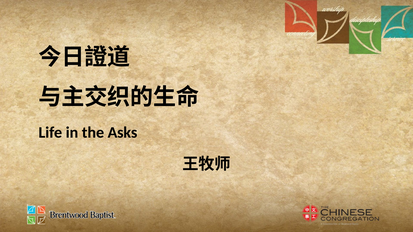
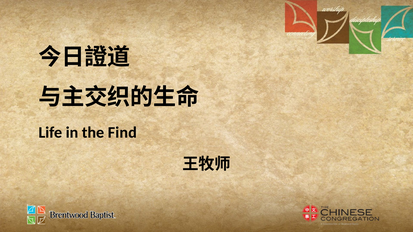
Asks: Asks -> Find (122, 133)
